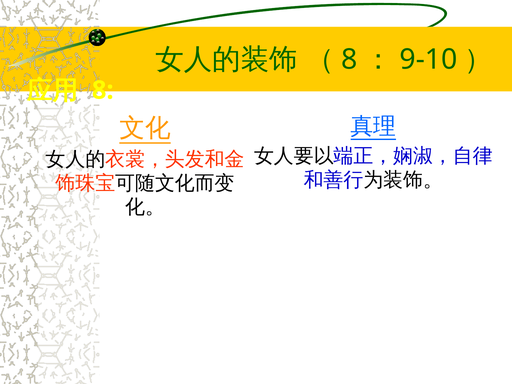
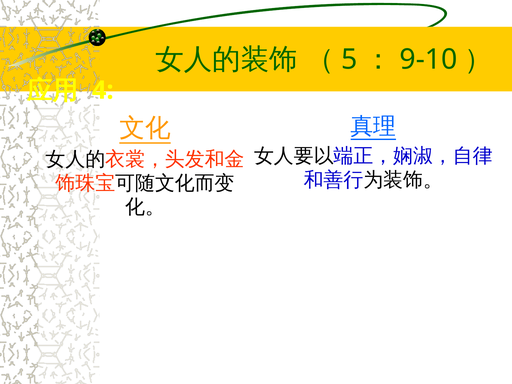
8: 8 -> 5 (349, 60)
8: 8 -> 4 (103, 90)
